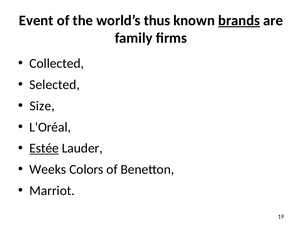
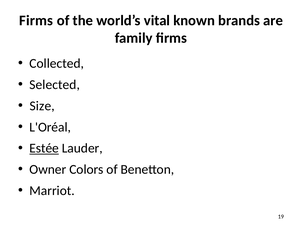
Event: Event -> Firms (36, 20)
thus: thus -> vital (157, 20)
brands underline: present -> none (239, 20)
Weeks: Weeks -> Owner (48, 169)
